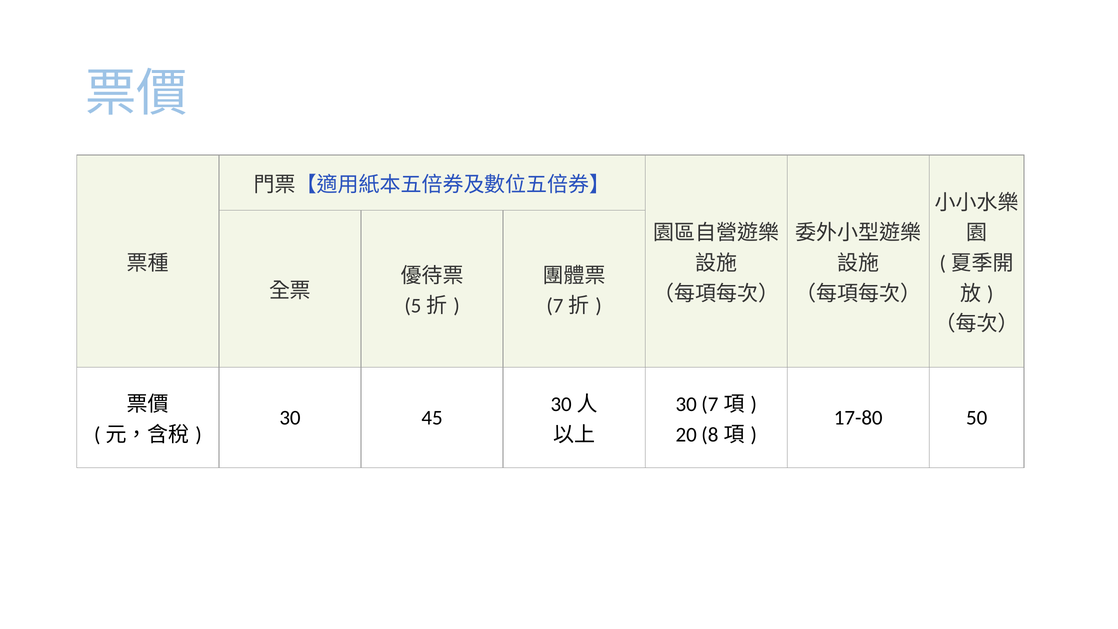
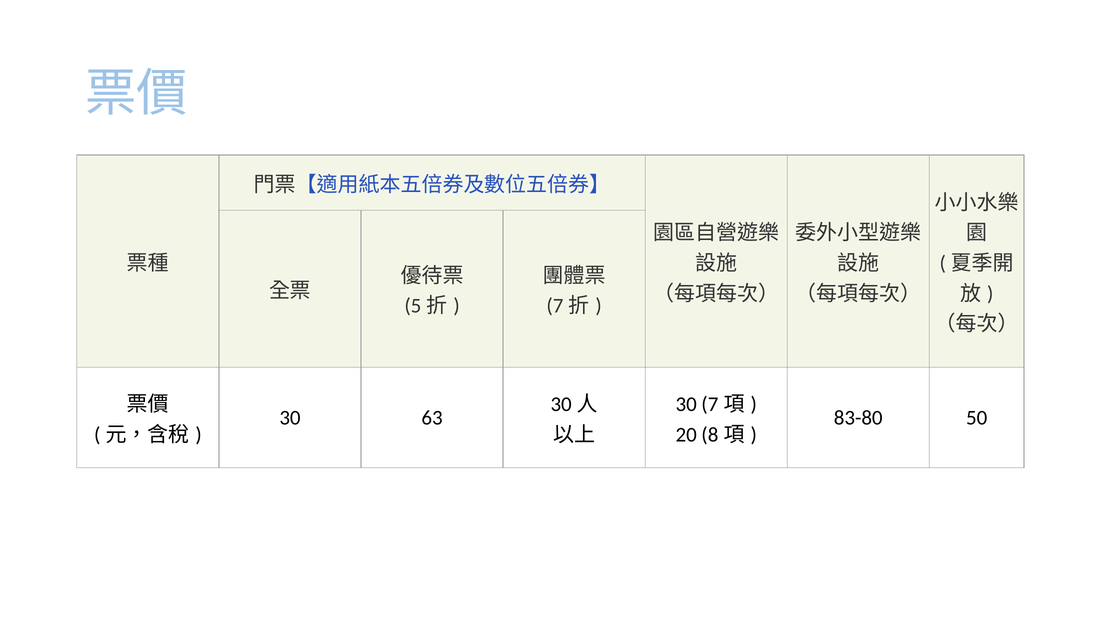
45: 45 -> 63 (432, 418)
17-80: 17-80 -> 83-80 (858, 418)
